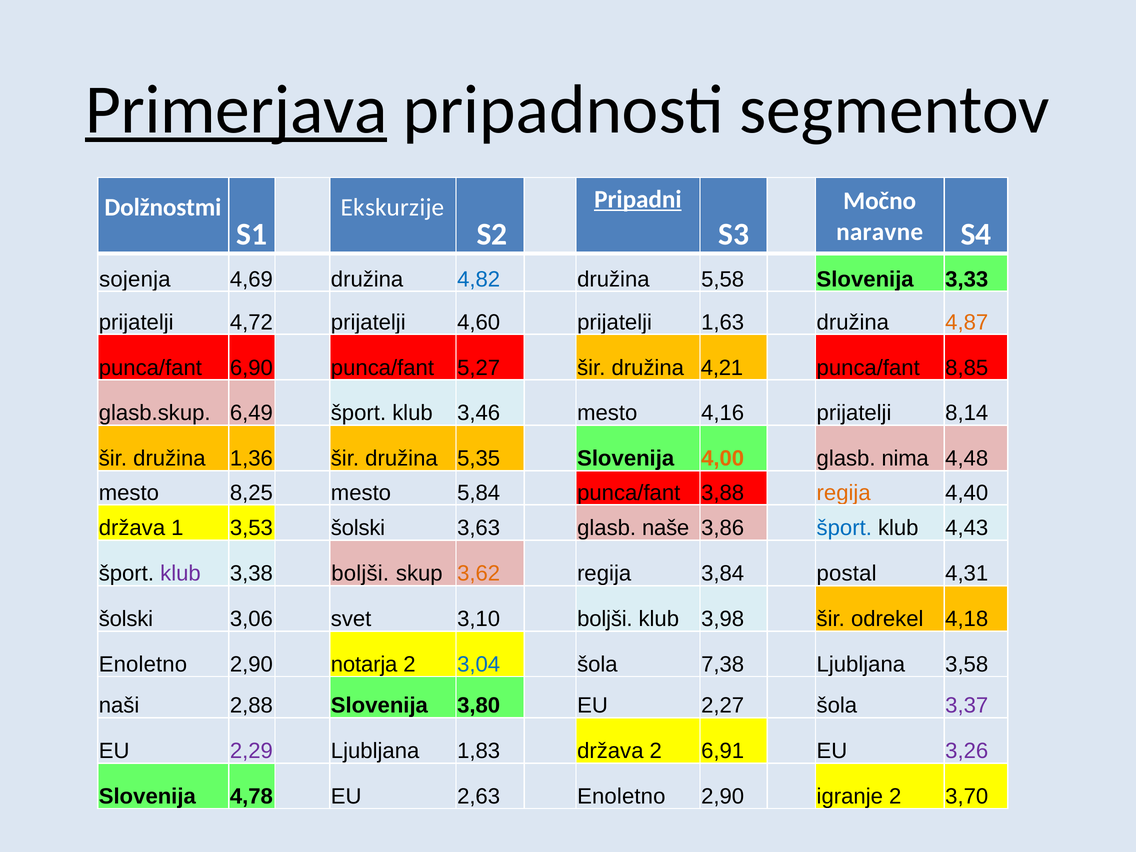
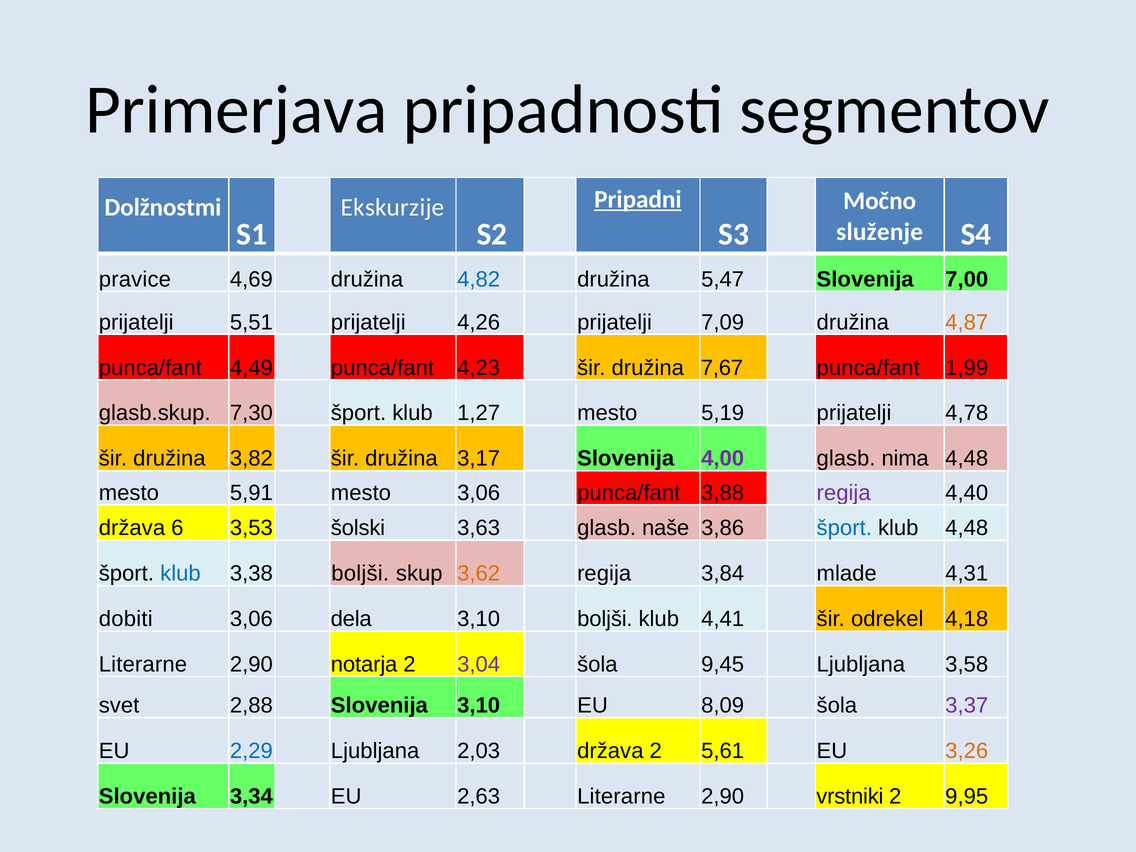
Primerjava underline: present -> none (236, 110)
naravne: naravne -> služenje (880, 232)
sojenja: sojenja -> pravice (135, 279)
5,58: 5,58 -> 5,47 (723, 279)
3,33: 3,33 -> 7,00 (967, 279)
4,72: 4,72 -> 5,51 (251, 322)
4,60: 4,60 -> 4,26 (479, 322)
1,63: 1,63 -> 7,09 (723, 322)
6,90: 6,90 -> 4,49 (251, 368)
5,27: 5,27 -> 4,23 (479, 368)
4,21: 4,21 -> 7,67 (722, 368)
8,85: 8,85 -> 1,99 (967, 368)
6,49: 6,49 -> 7,30 (251, 413)
3,46: 3,46 -> 1,27 (479, 413)
4,16: 4,16 -> 5,19 (723, 413)
8,14: 8,14 -> 4,78 (967, 413)
1,36: 1,36 -> 3,82 (251, 459)
5,35: 5,35 -> 3,17 (479, 459)
4,00 colour: orange -> purple (723, 459)
8,25: 8,25 -> 5,91 (251, 493)
mesto 5,84: 5,84 -> 3,06 (479, 493)
regija colour: orange -> purple (844, 493)
1: 1 -> 6 (177, 528)
klub 4,43: 4,43 -> 4,48 (967, 528)
klub colour: purple -> blue (180, 574)
postal: postal -> mlade (847, 574)
šolski: šolski -> dobiti (126, 619)
svet: svet -> dela (351, 619)
3,98: 3,98 -> 4,41 (723, 619)
Enoletno: Enoletno -> Literarne (143, 665)
3,04 colour: blue -> purple (479, 665)
7,38: 7,38 -> 9,45 (723, 665)
naši: naši -> svet (119, 706)
Slovenija 3,80: 3,80 -> 3,10 (479, 706)
2,27: 2,27 -> 8,09 (723, 706)
2,29 colour: purple -> blue (251, 751)
1,83: 1,83 -> 2,03 (479, 751)
6,91: 6,91 -> 5,61 (723, 751)
3,26 colour: purple -> orange (967, 751)
4,78: 4,78 -> 3,34 (251, 797)
2,63 Enoletno: Enoletno -> Literarne (621, 797)
igranje: igranje -> vrstniki (850, 797)
3,70: 3,70 -> 9,95 (967, 797)
